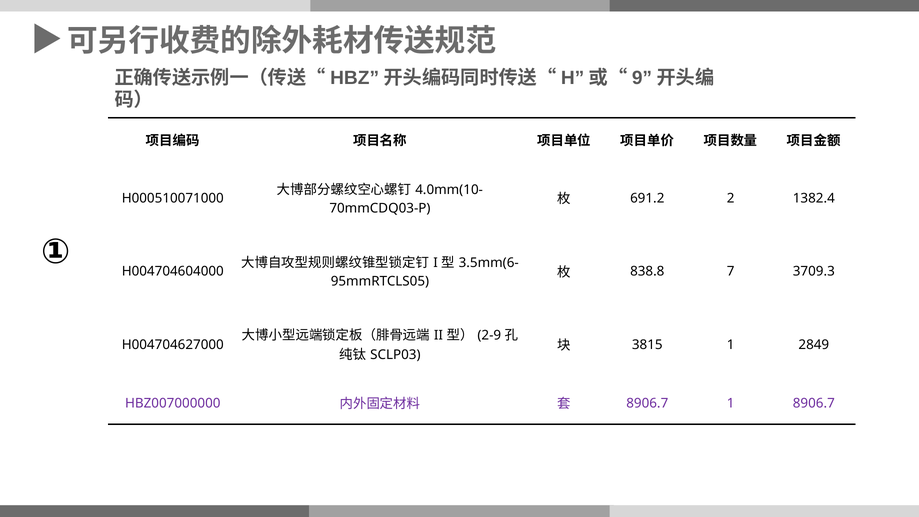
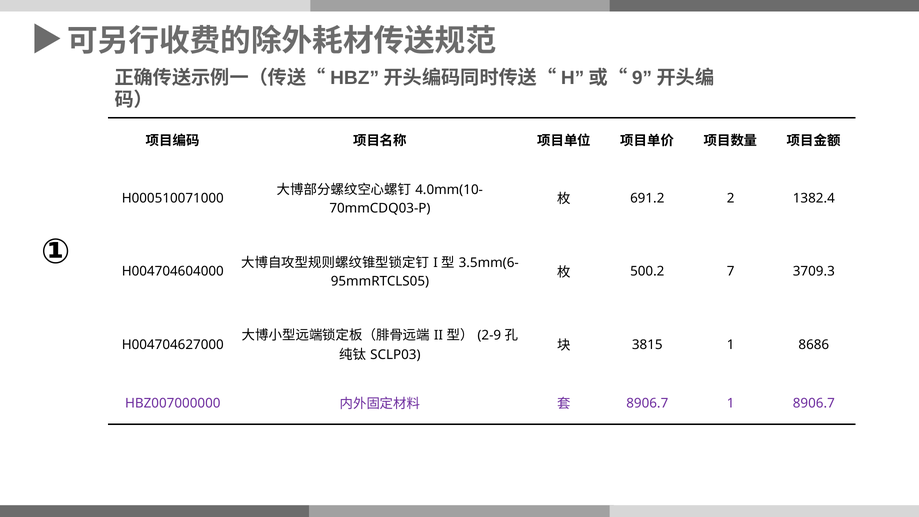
838.8: 838.8 -> 500.2 (647, 271)
2849: 2849 -> 8686 (814, 345)
